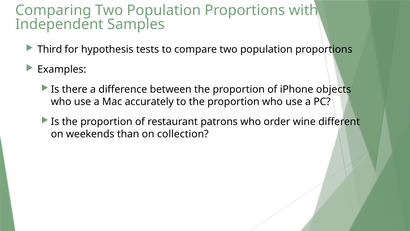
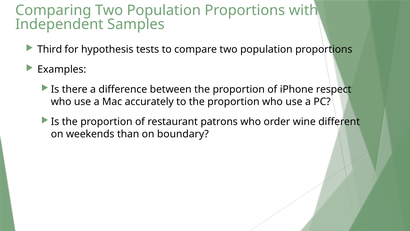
objects: objects -> respect (334, 89)
collection: collection -> boundary (183, 134)
